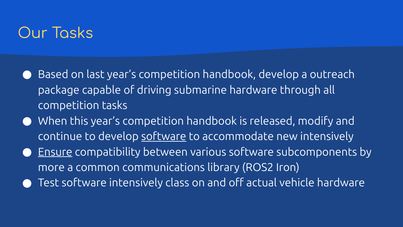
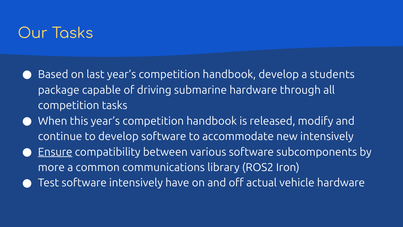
outreach: outreach -> students (332, 74)
software underline: present -> none (164, 136)
class: class -> have (177, 183)
